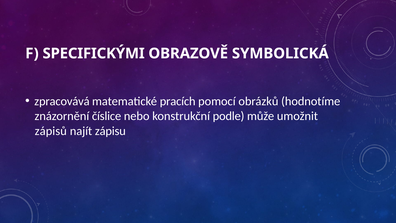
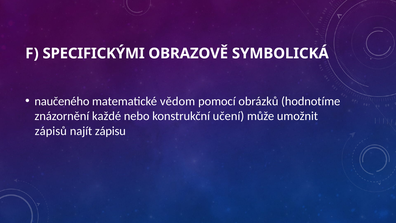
zpracovává: zpracovává -> naučeného (62, 101)
pracích: pracích -> vědom (178, 101)
číslice: číslice -> každé (107, 116)
podle: podle -> učení (228, 116)
